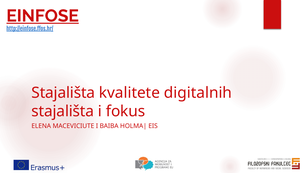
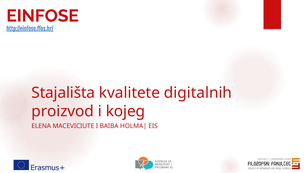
EINFOSE underline: present -> none (43, 16)
stajališta: stajališta -> proizvod (63, 111)
fokus: fokus -> kojeg (125, 111)
